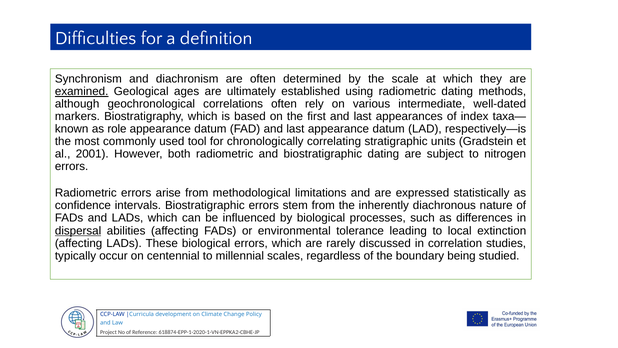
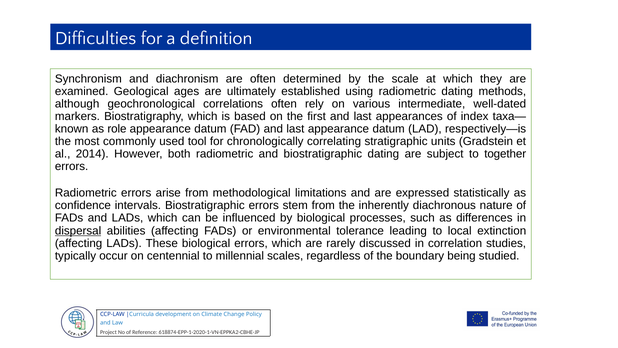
examined underline: present -> none (82, 91)
2001: 2001 -> 2014 (92, 154)
nitrogen: nitrogen -> together (505, 154)
